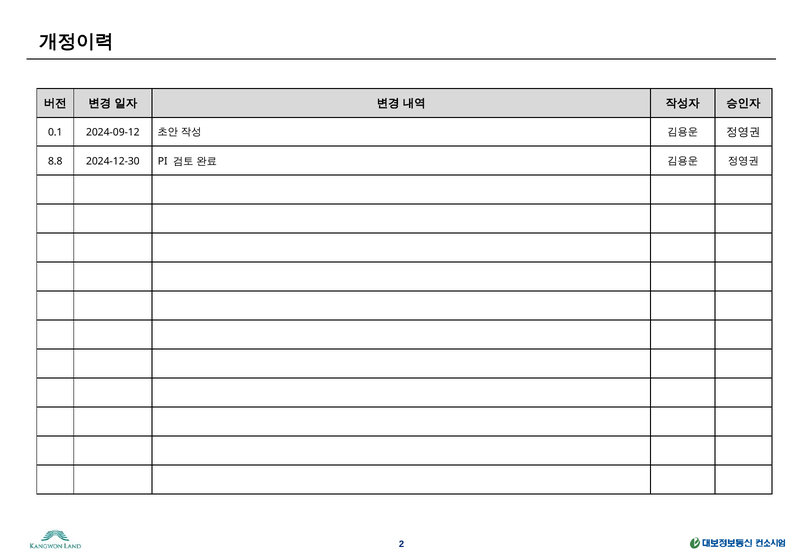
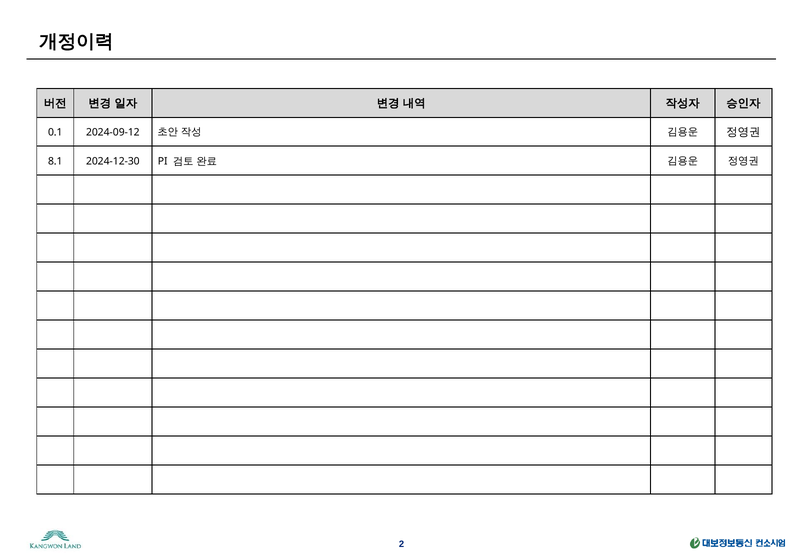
8.8: 8.8 -> 8.1 (55, 161)
